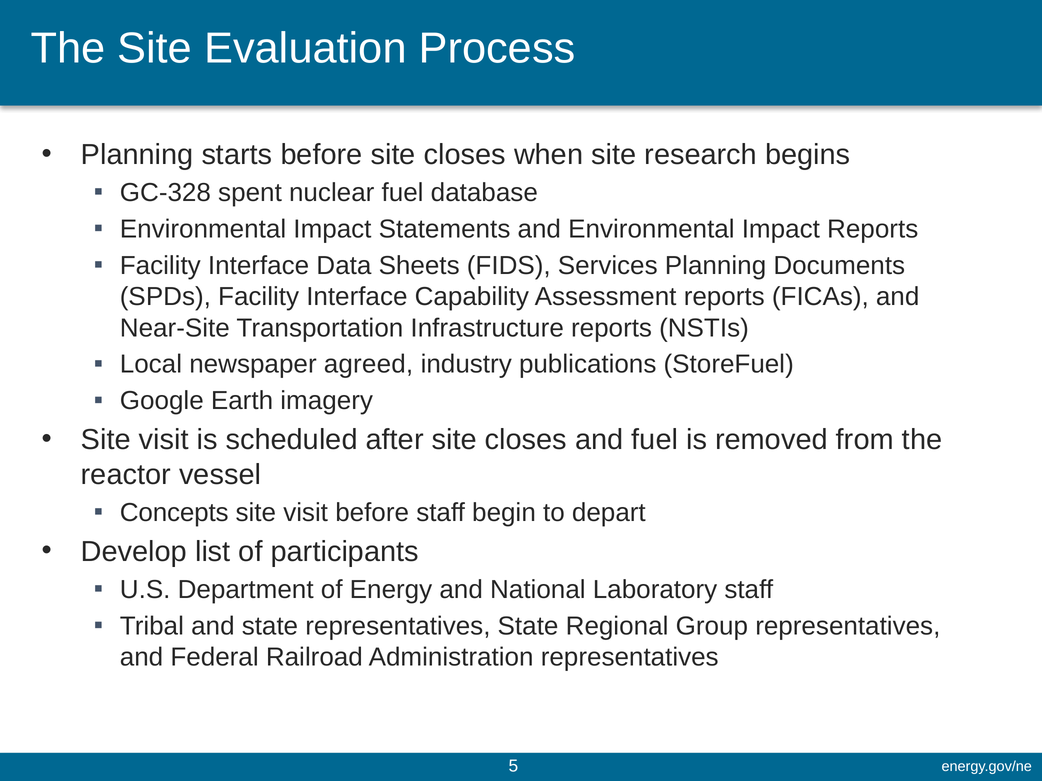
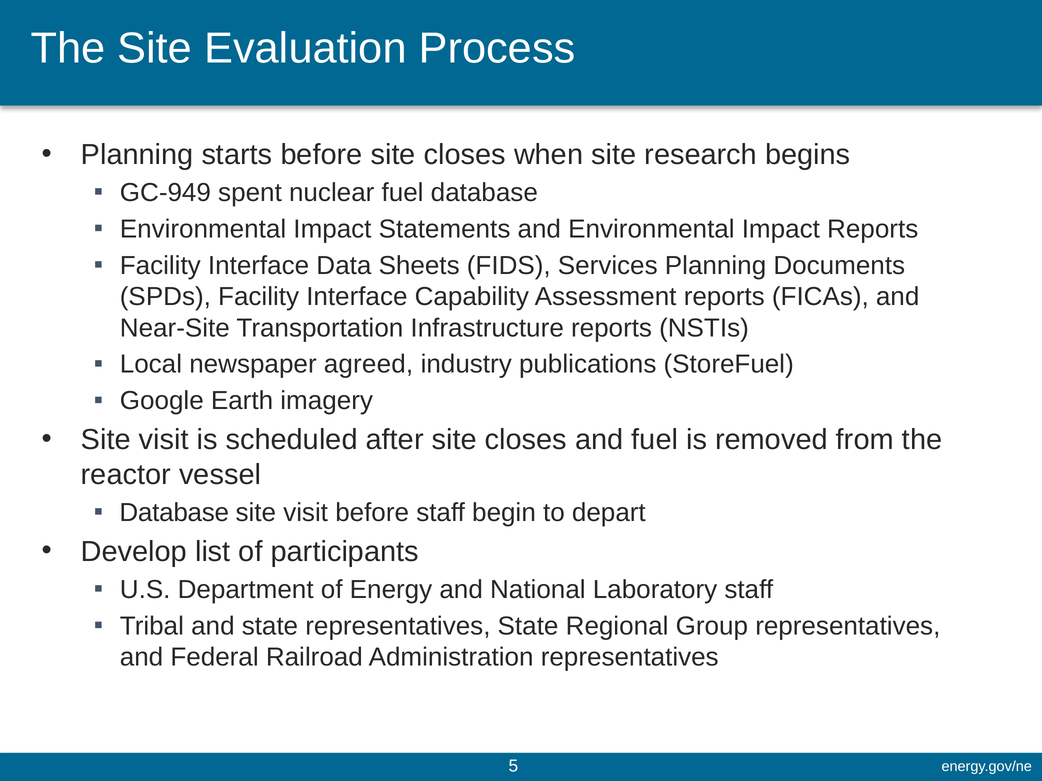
GC-328: GC-328 -> GC-949 (165, 193)
Concepts: Concepts -> Database (174, 513)
